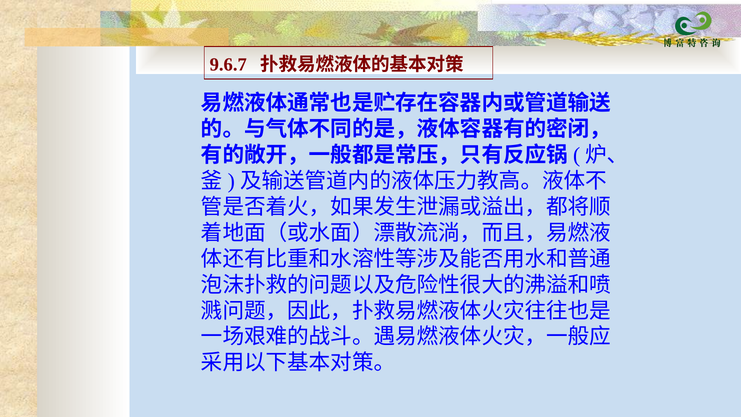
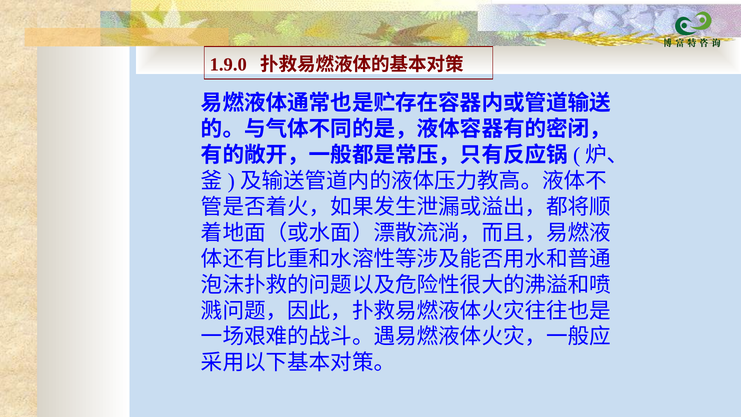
9.6.7: 9.6.7 -> 1.9.0 (228, 65)
